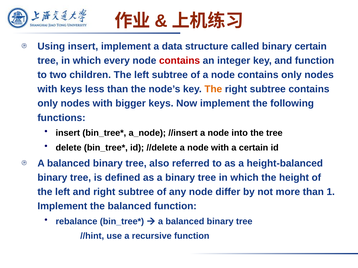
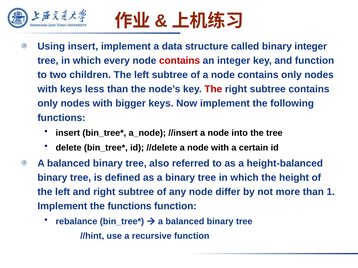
binary certain: certain -> integer (311, 46)
The colour: orange -> red (213, 89)
the balanced: balanced -> functions (130, 207)
